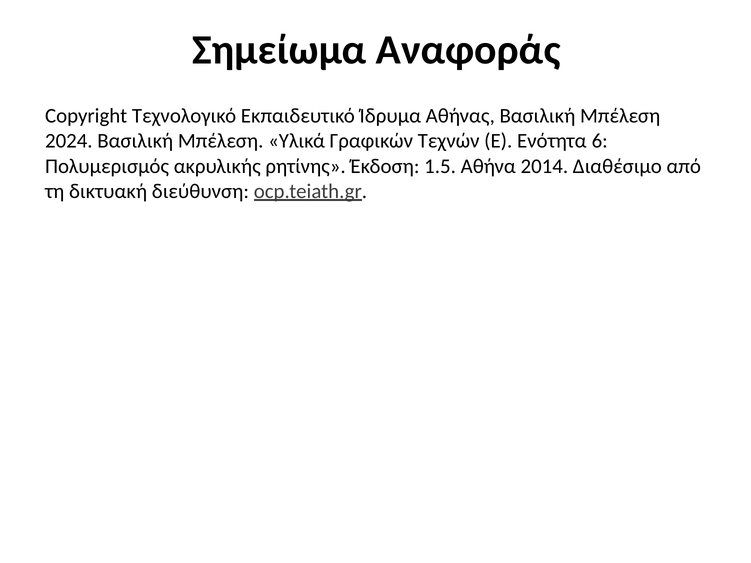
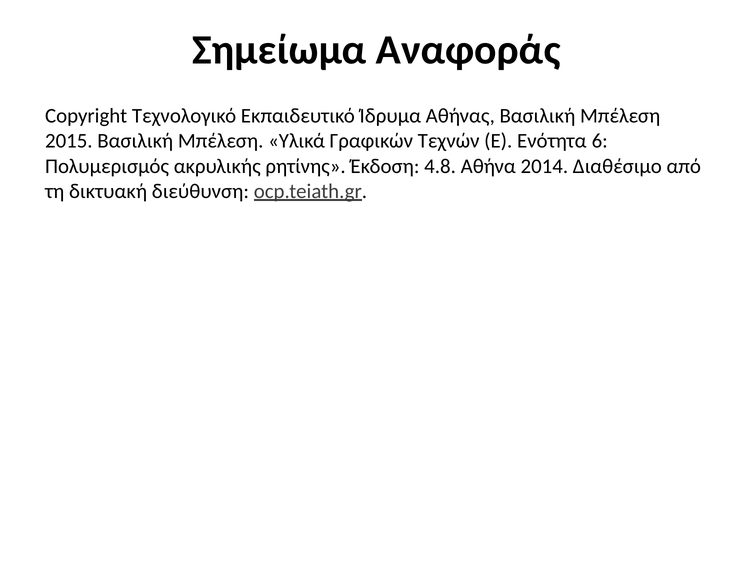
2024: 2024 -> 2015 (69, 141)
1.5: 1.5 -> 4.8 (440, 166)
